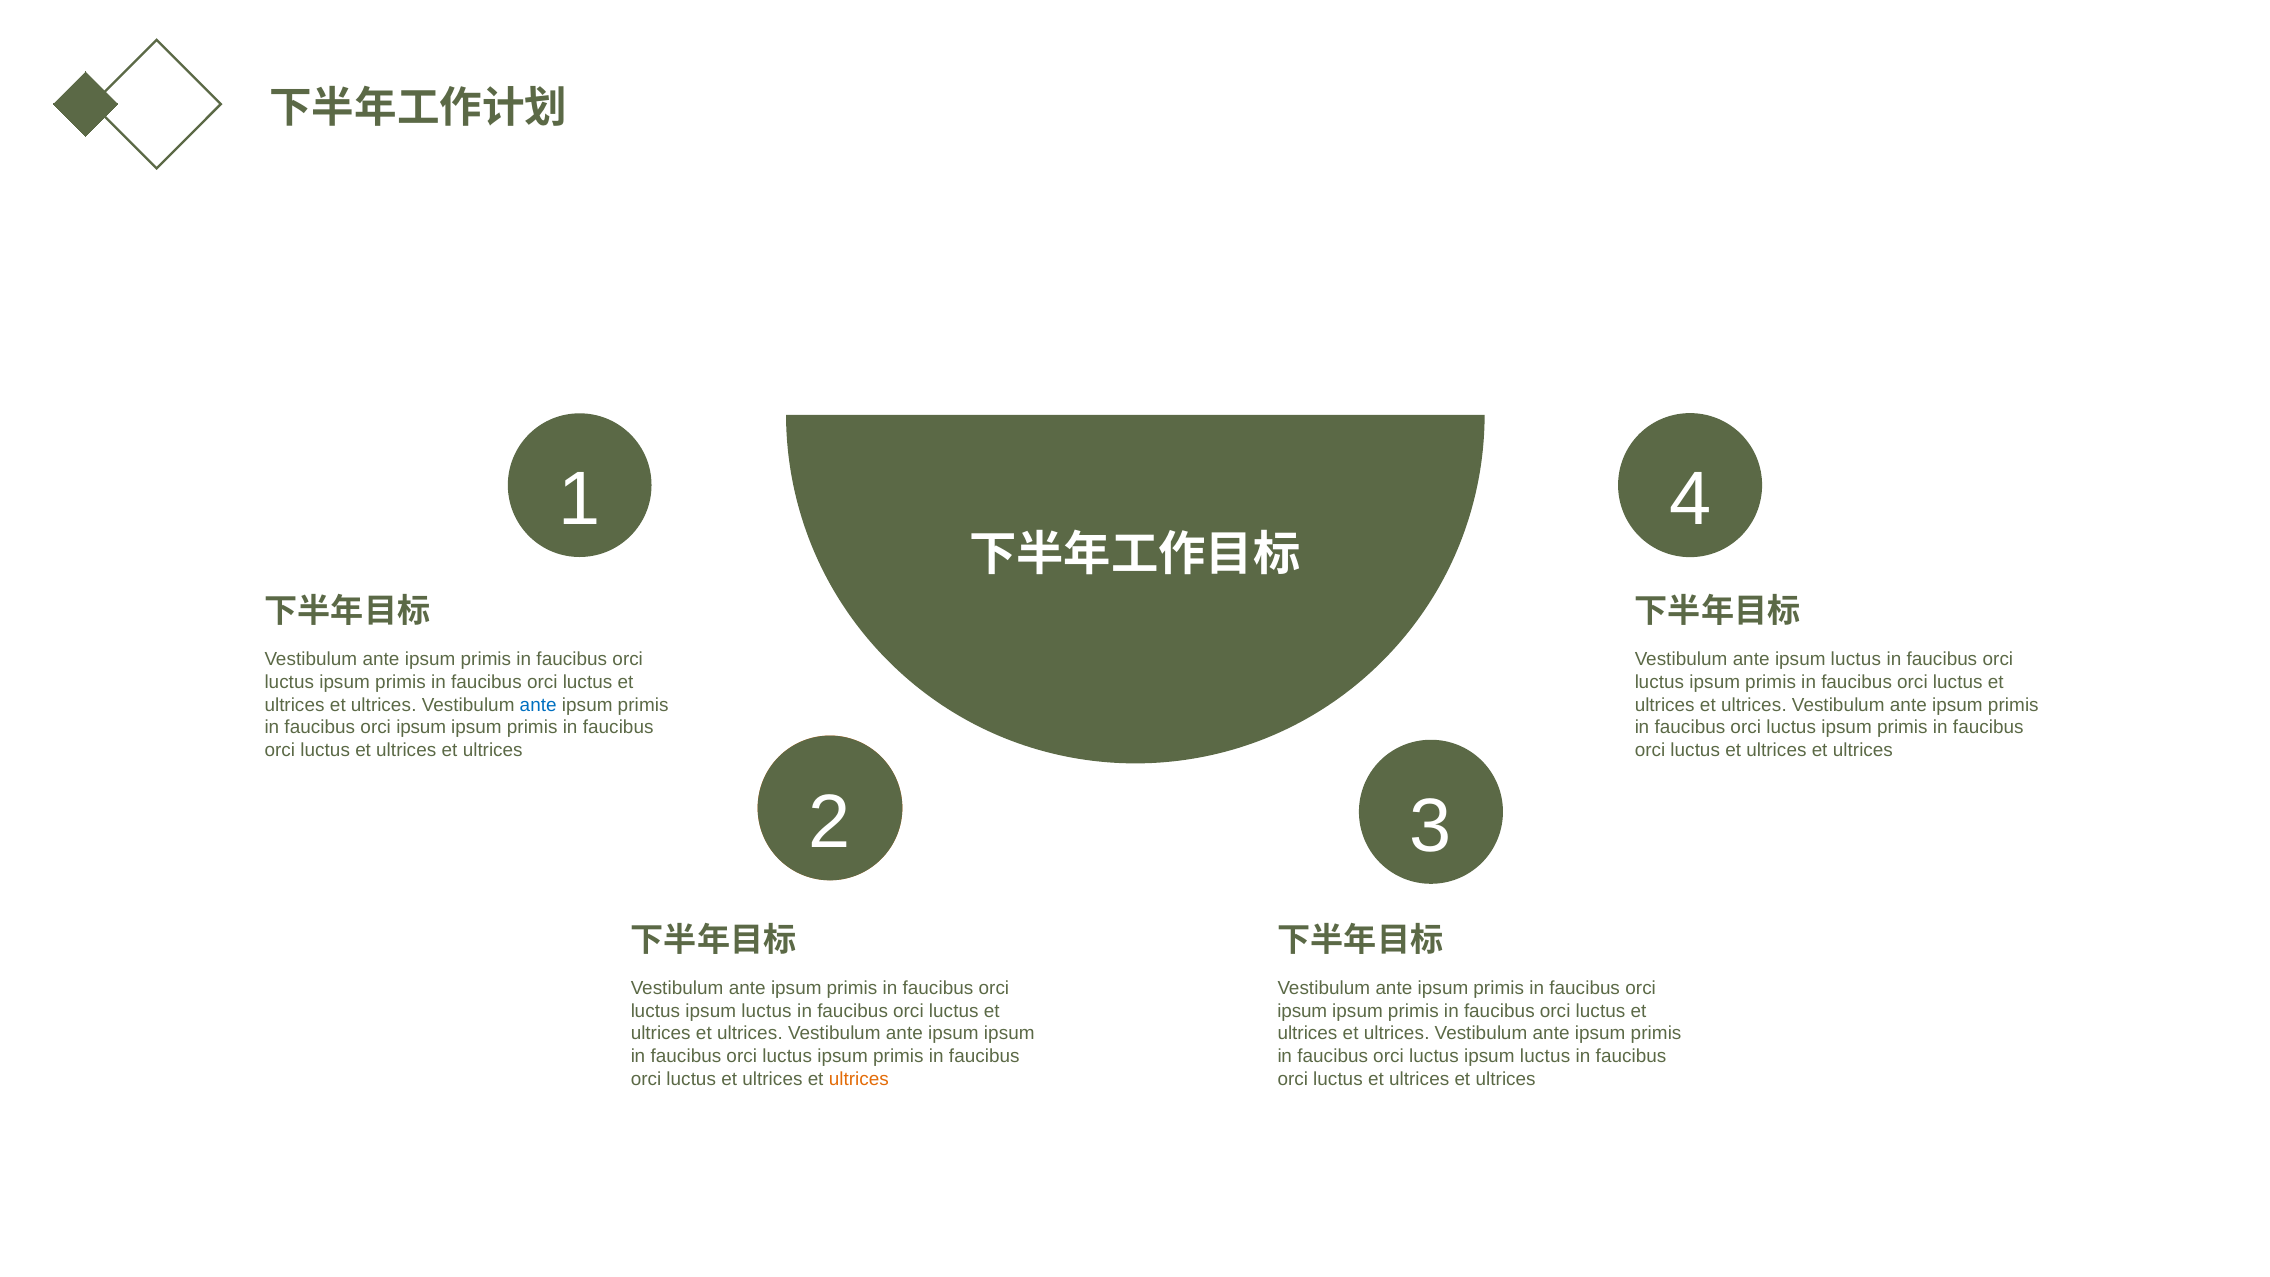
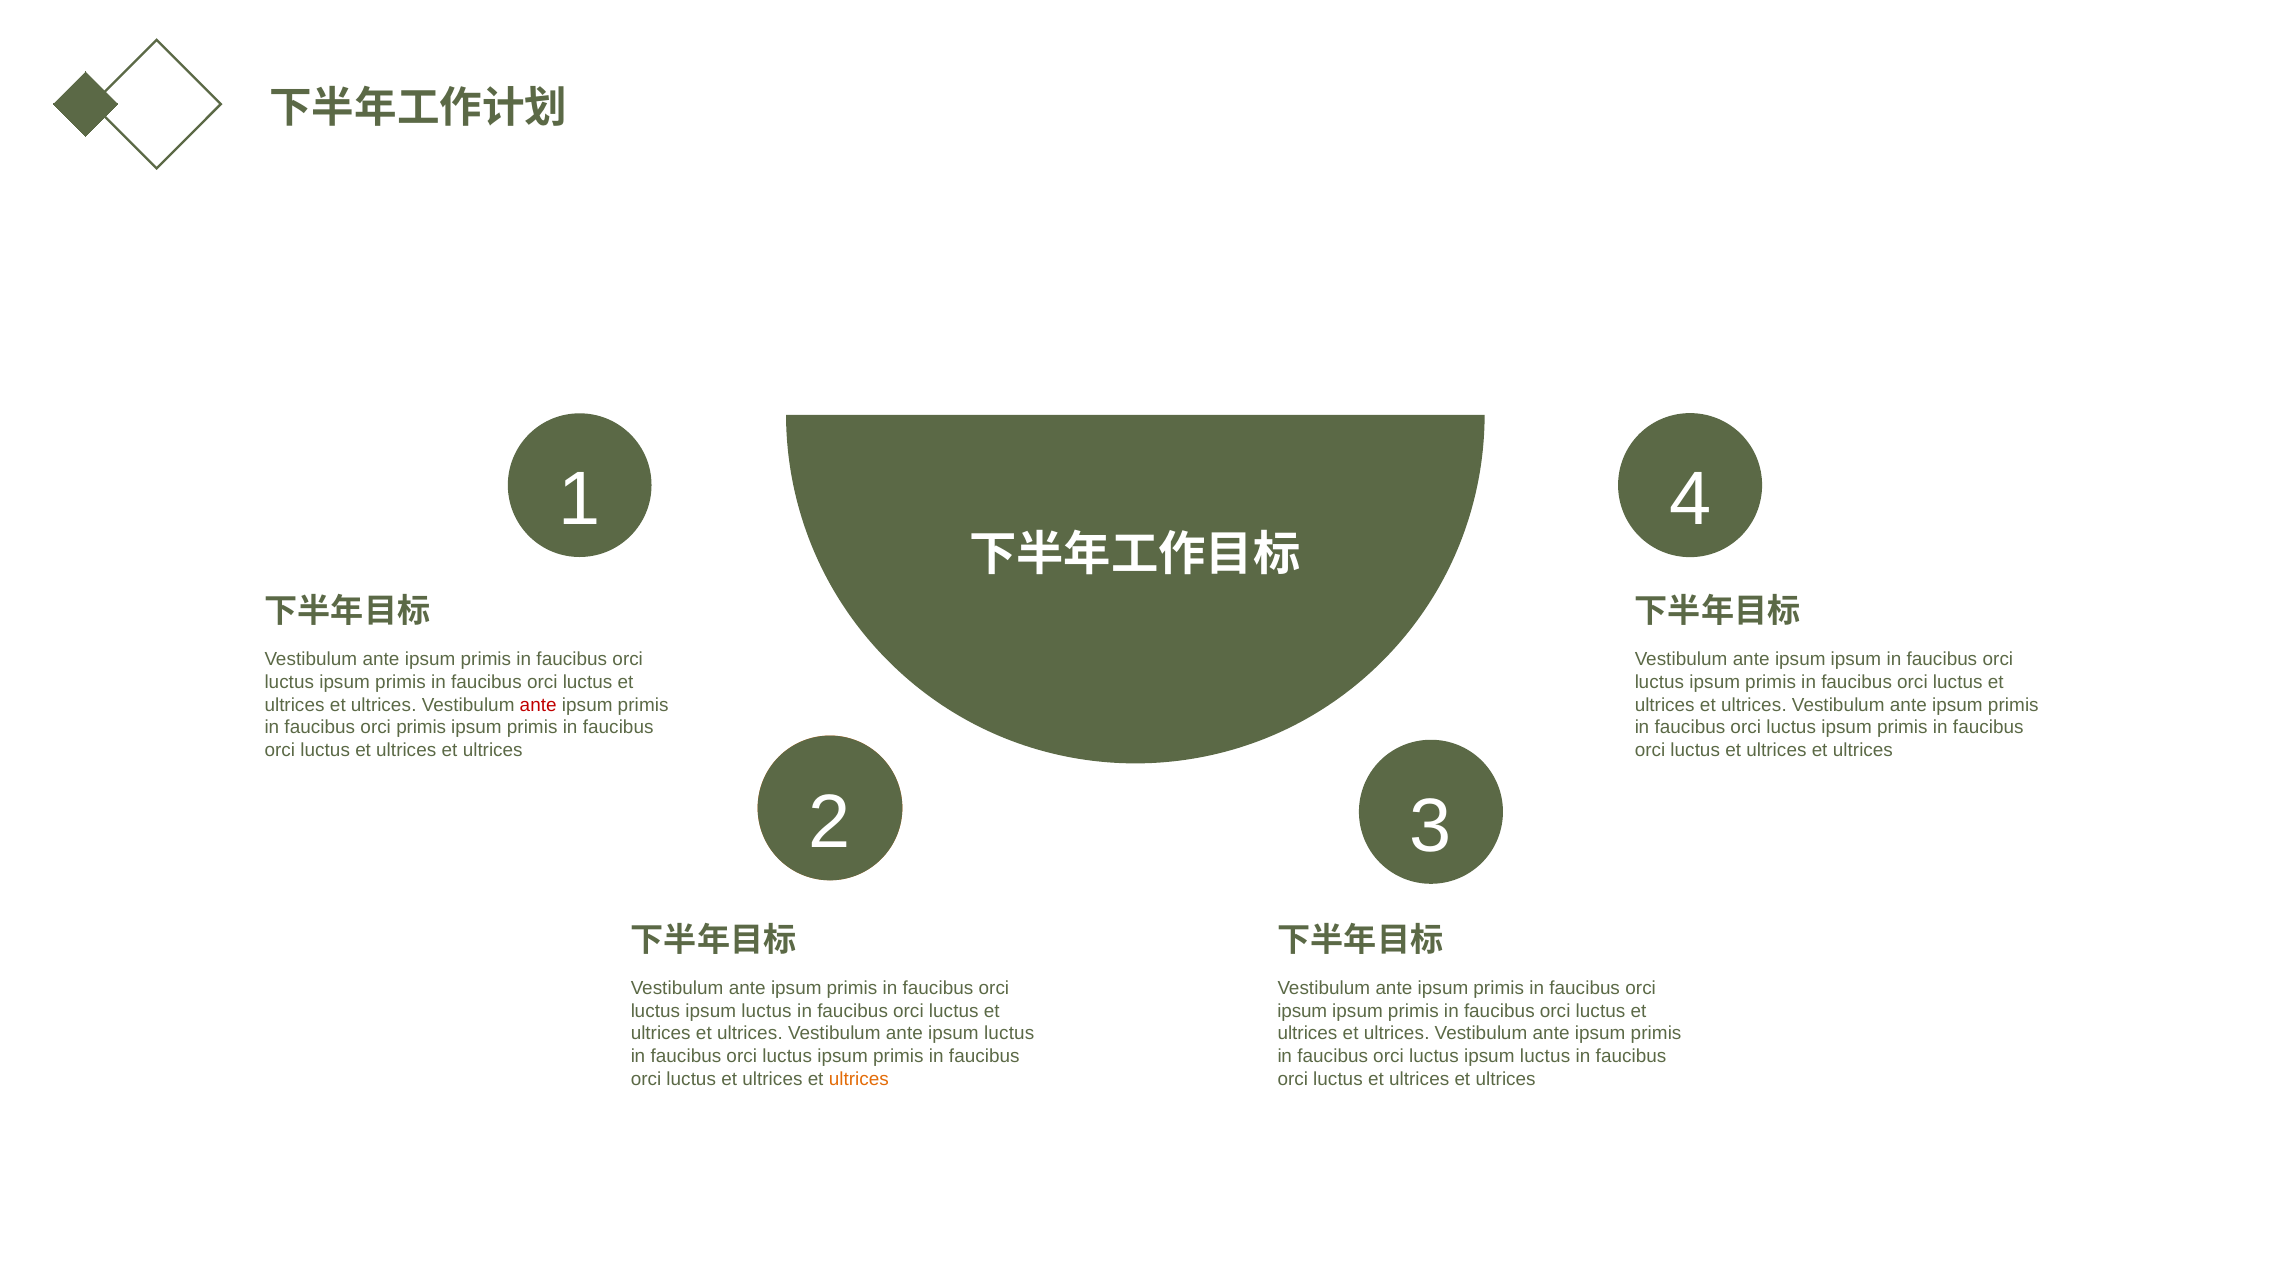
ante ipsum luctus: luctus -> ipsum (1856, 659)
ante colour: blue -> red (538, 705)
ipsum: ipsum -> primis (421, 727)
ante ipsum ipsum: ipsum -> luctus (1009, 1033)
